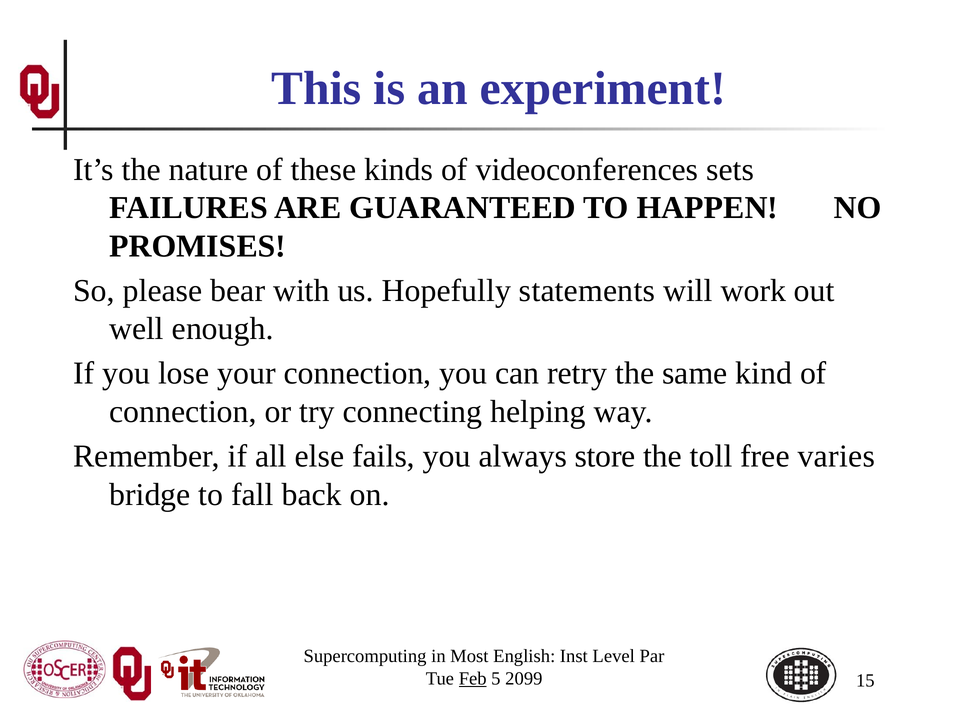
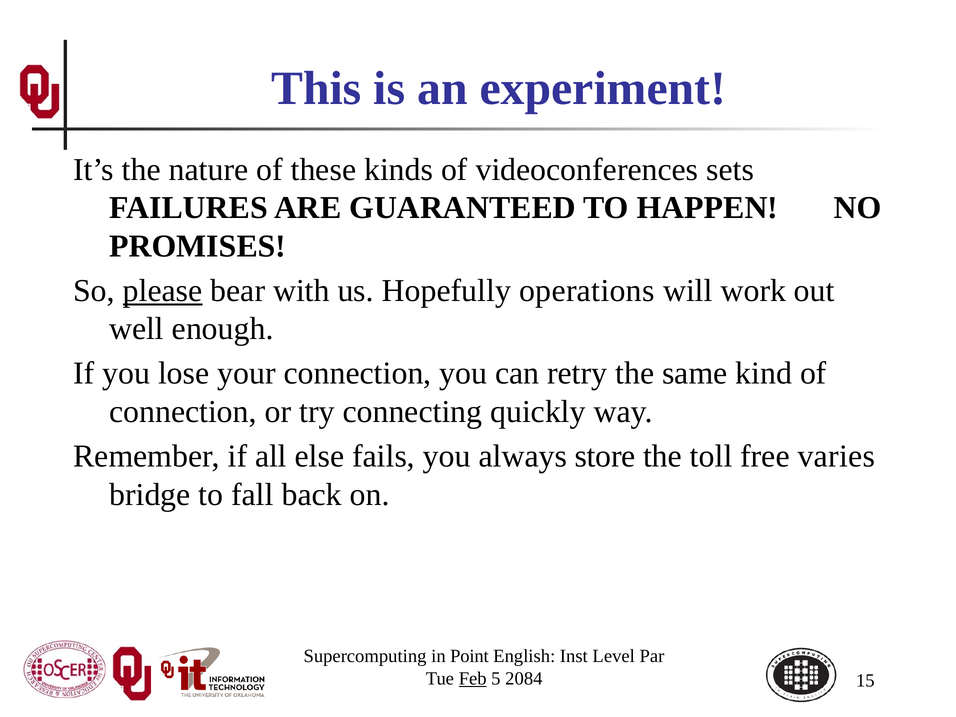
please underline: none -> present (163, 291)
statements: statements -> operations (587, 291)
helping: helping -> quickly (538, 412)
Most: Most -> Point (469, 656)
2099: 2099 -> 2084 (524, 678)
